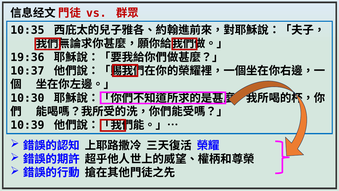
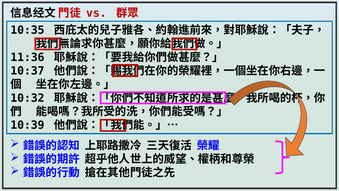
19:36: 19:36 -> 11:36 (27, 57)
10:30: 10:30 -> 10:32 (27, 98)
